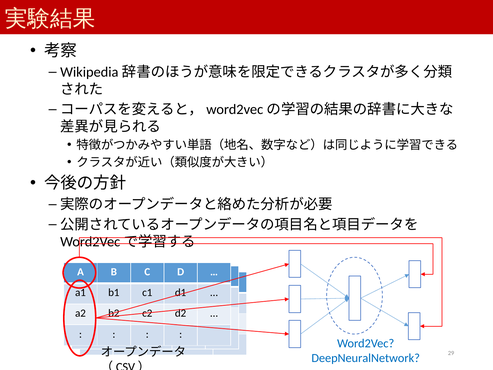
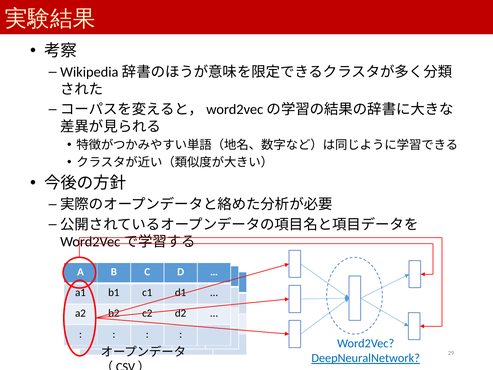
DeepNeuralNetwork underline: none -> present (366, 358)
